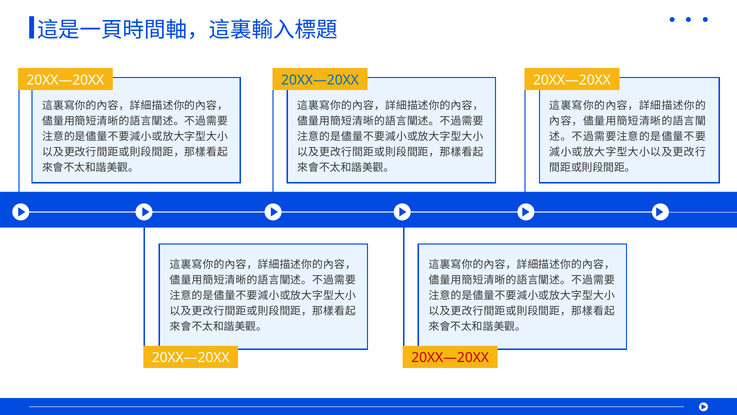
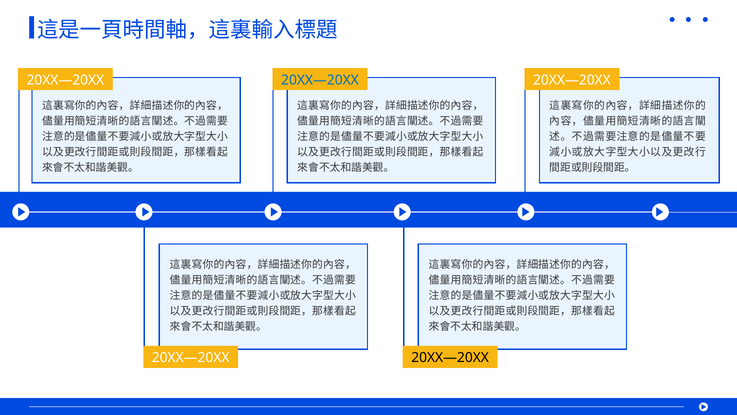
20XX—20XX colour: red -> black (450, 357)
